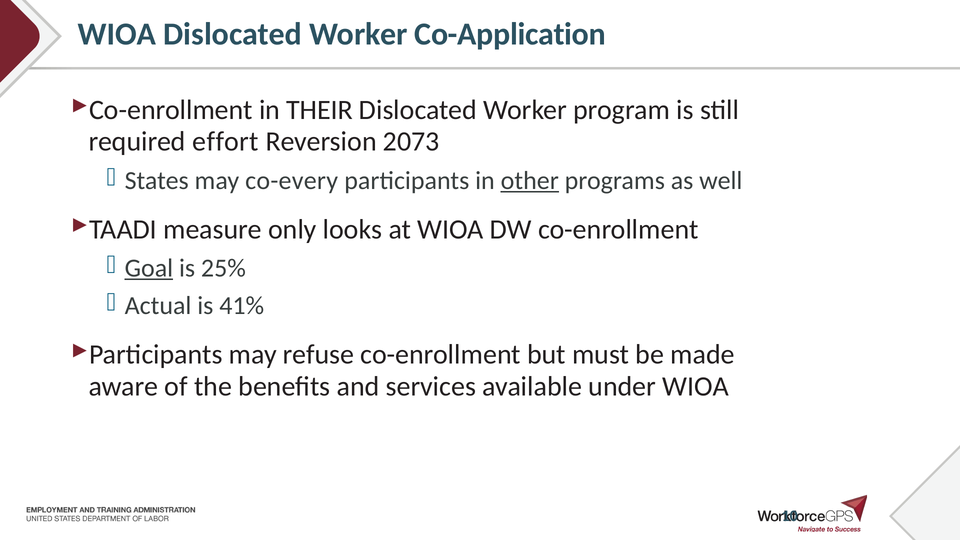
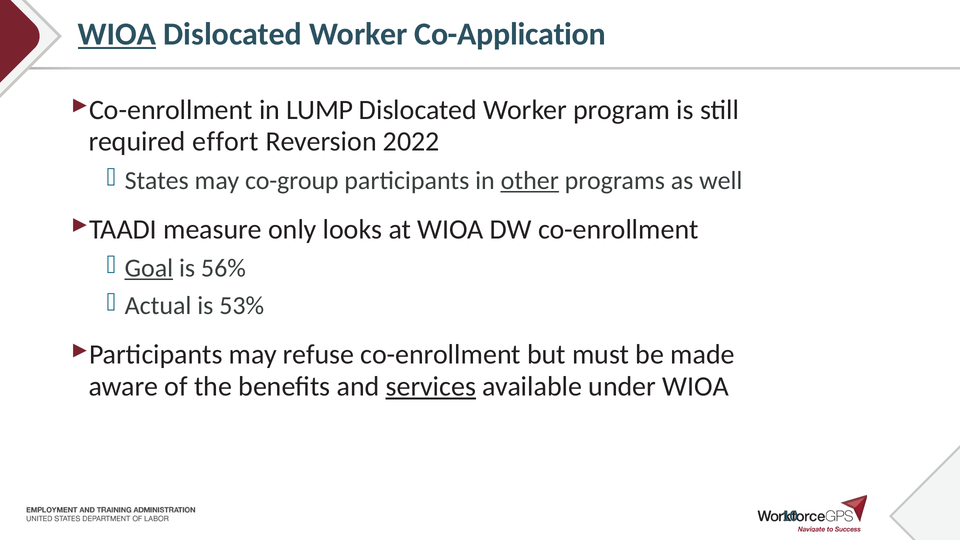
WIOA underline: none -> present (117, 34)
THEIR: THEIR -> LUMP (320, 110)
2073: 2073 -> 2022 (411, 142)
co-every: co-every -> co-group (292, 180)
25%: 25% -> 56% (223, 268)
41%: 41% -> 53% (242, 306)
services underline: none -> present (431, 386)
